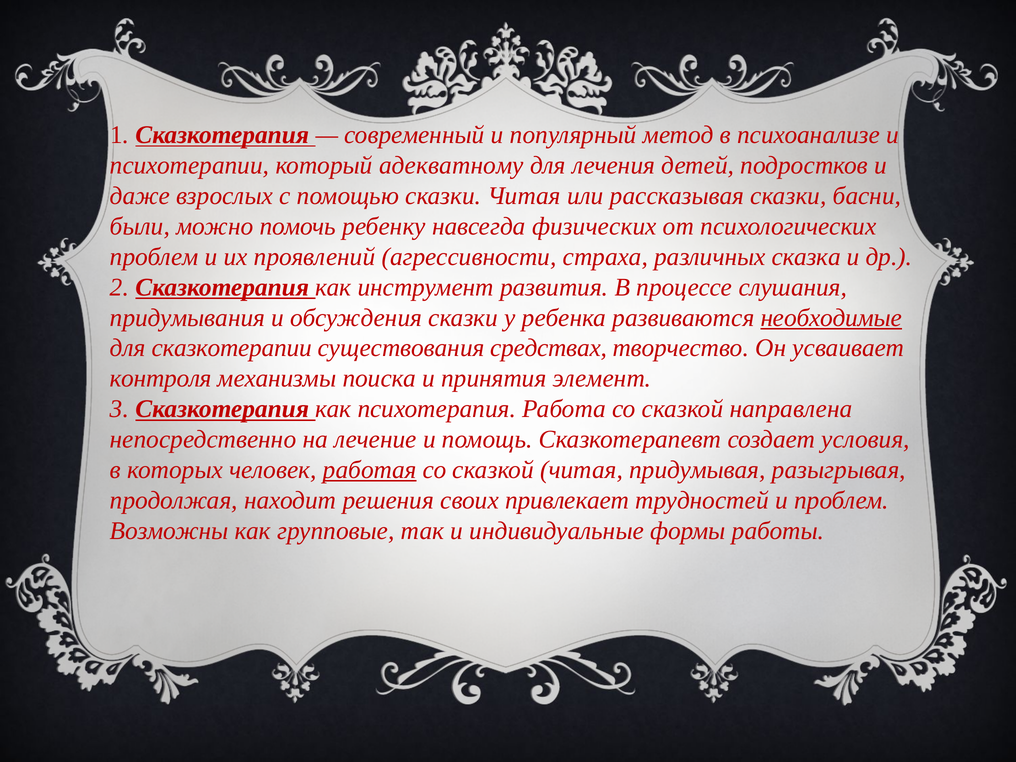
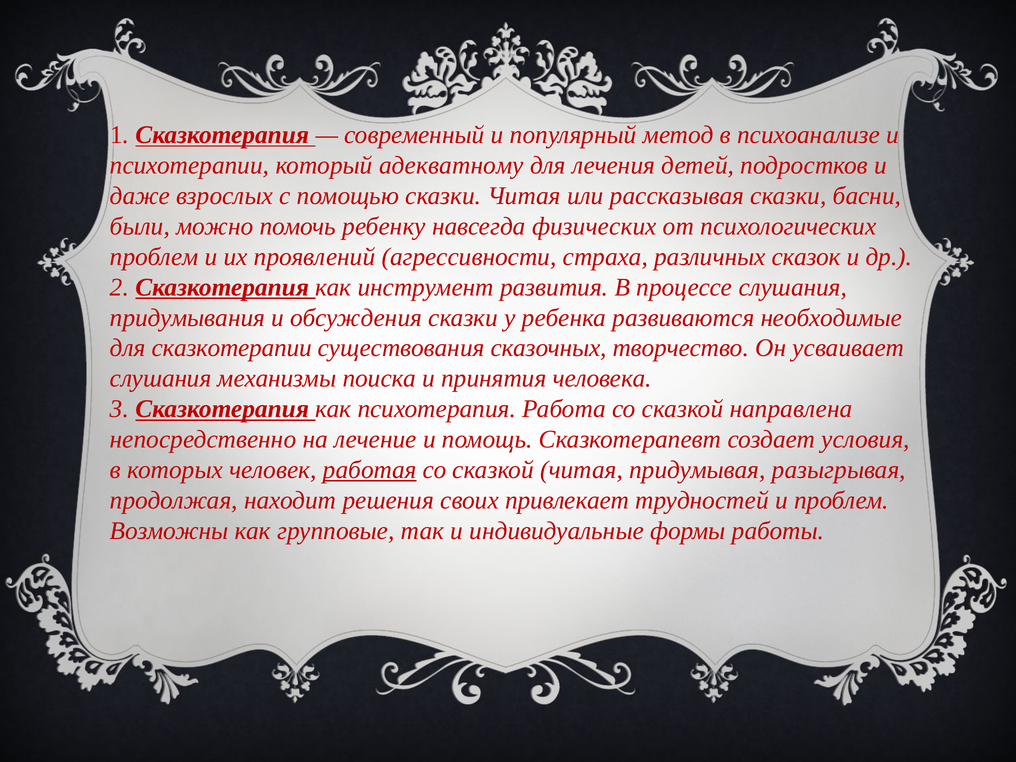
сказка: сказка -> сказок (806, 257)
необходимые underline: present -> none (831, 318)
средствах: средствах -> сказочных (549, 348)
контроля: контроля -> слушания (161, 379)
элемент: элемент -> человека (602, 379)
